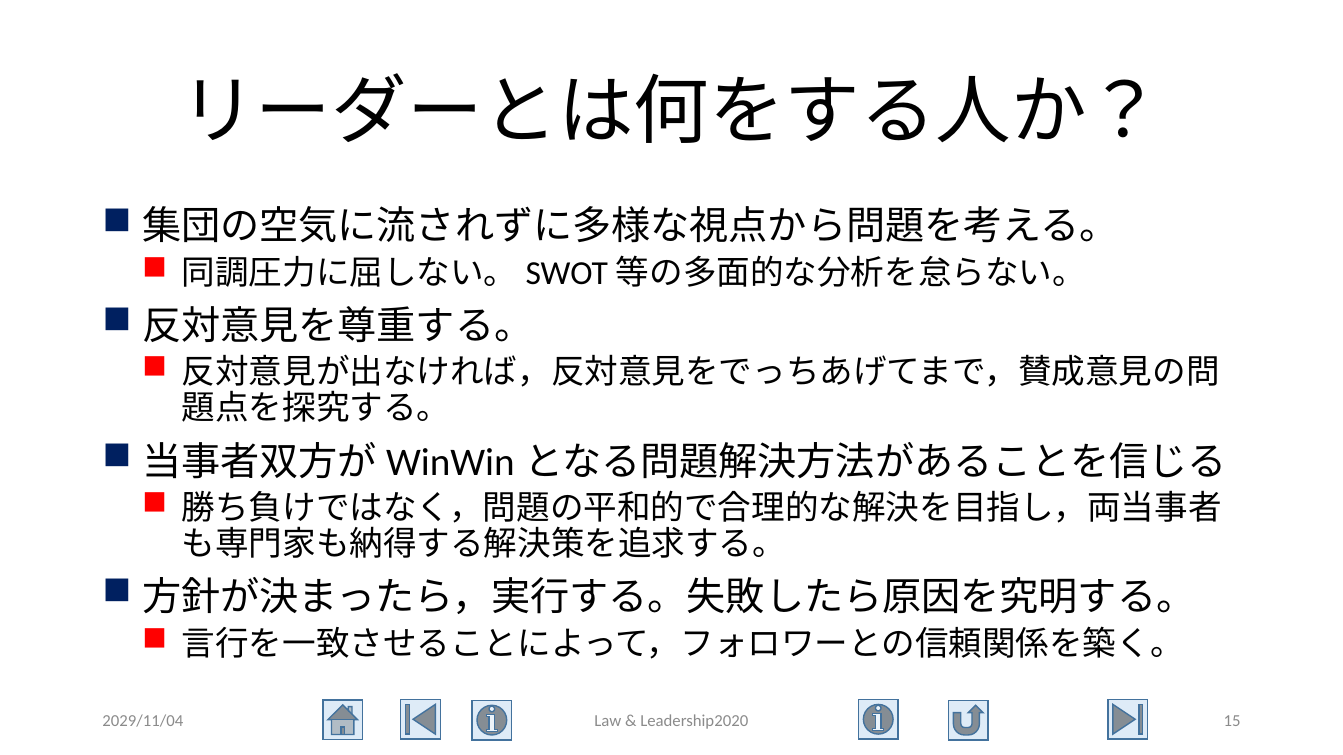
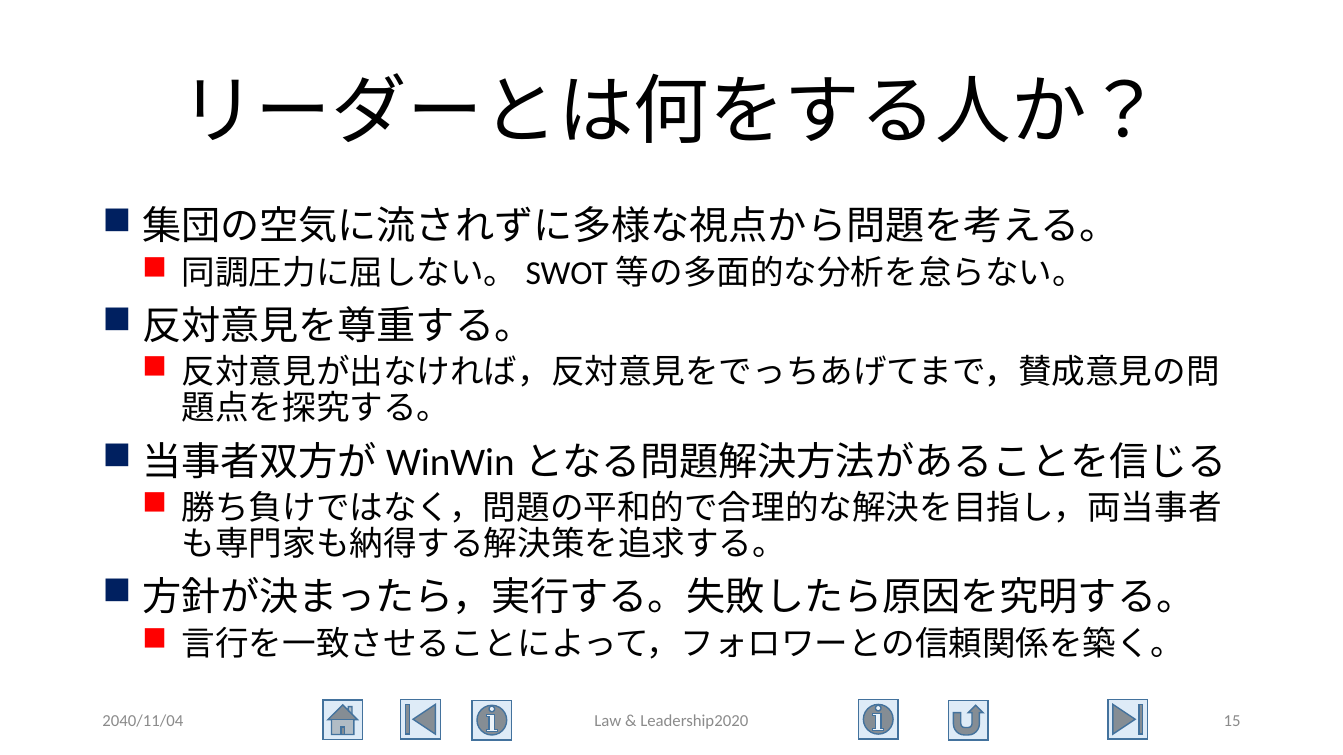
2029/11/04: 2029/11/04 -> 2040/11/04 (143, 721)
